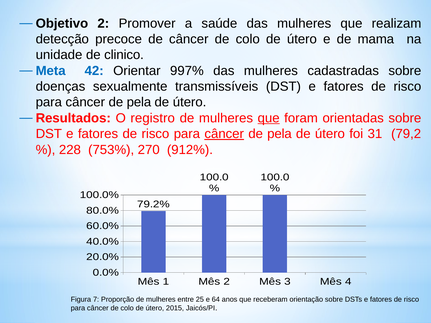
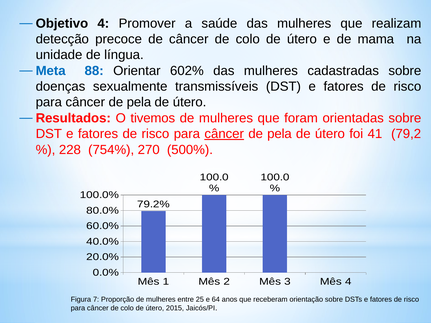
2: 2 -> 4 (103, 23)
clinico: clinico -> língua (124, 55)
42: 42 -> 88 (94, 71)
997%: 997% -> 602% (187, 71)
registro: registro -> tivemos (153, 118)
que underline: present -> none (269, 118)
31: 31 -> 41 (375, 134)
753%: 753% -> 754% (111, 150)
912%: 912% -> 500% (190, 150)
